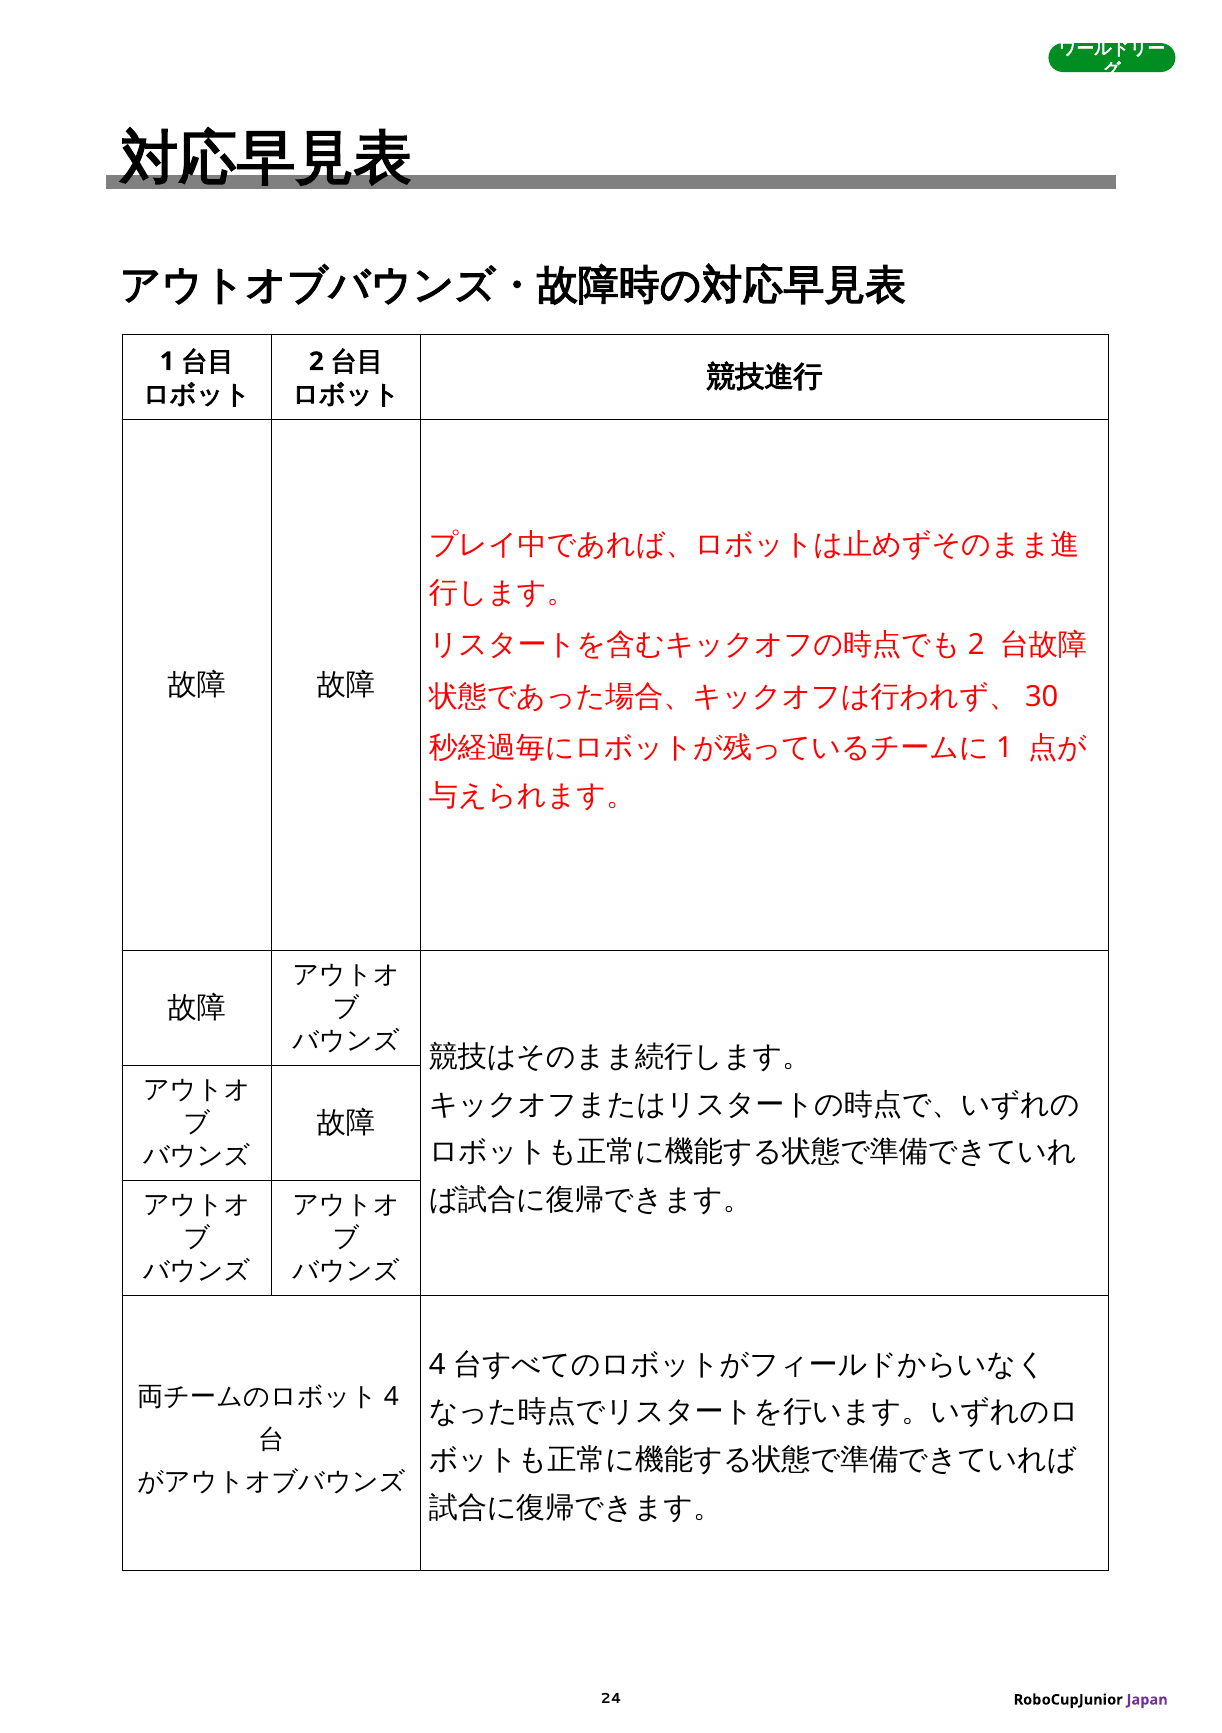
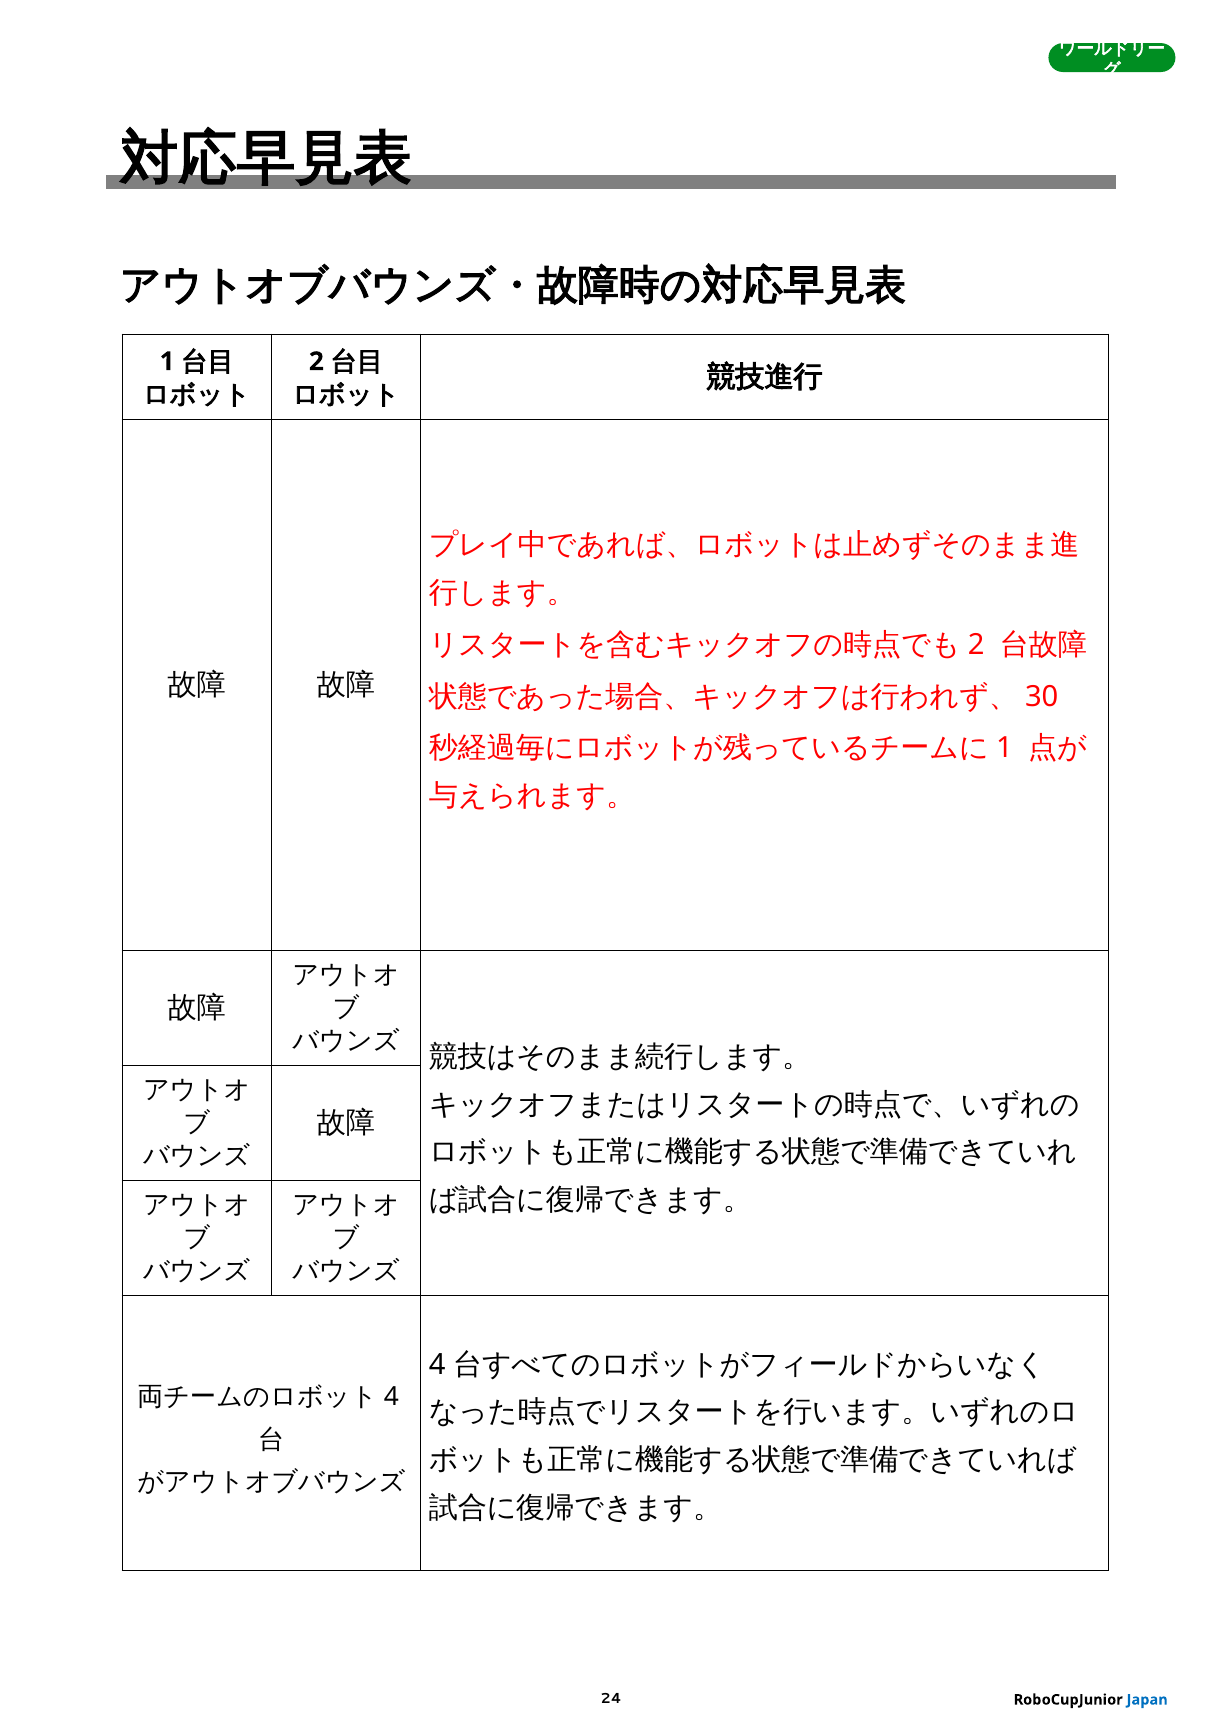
Japan colour: purple -> blue (1147, 1701)
